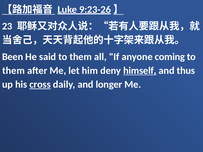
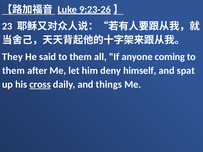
Been: Been -> They (12, 57)
himself underline: present -> none (140, 71)
thus: thus -> spat (186, 71)
longer: longer -> things (109, 85)
